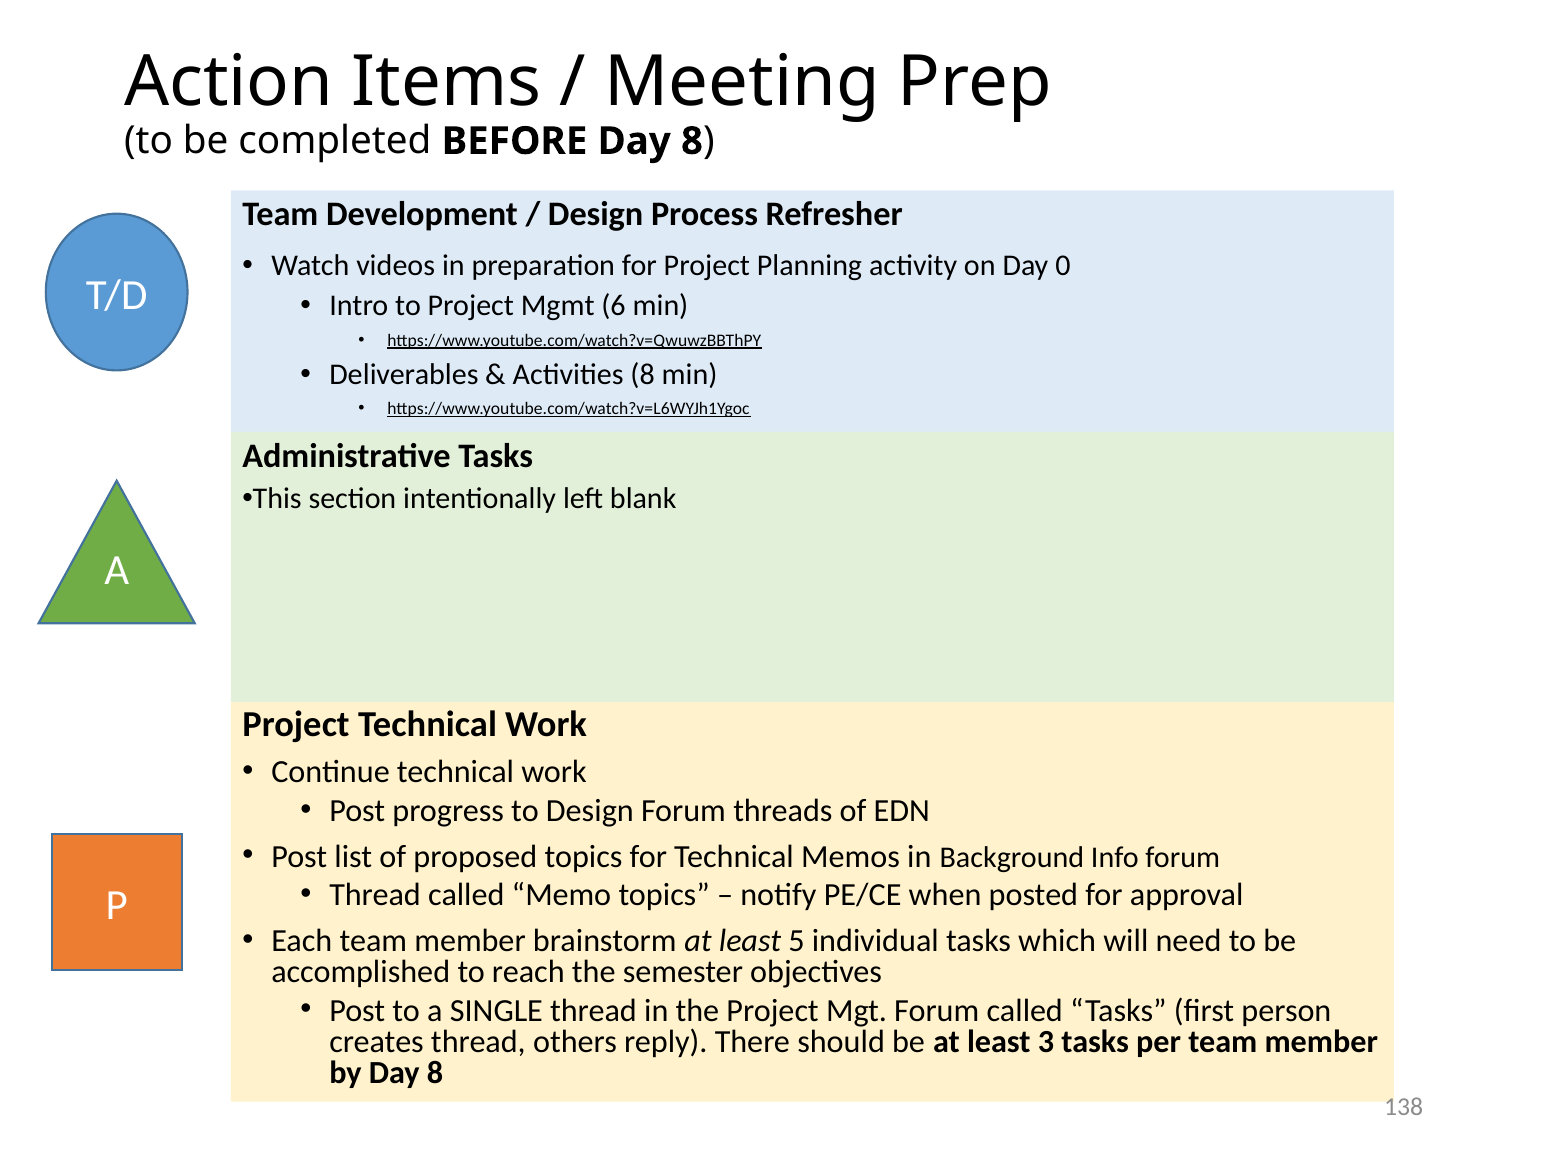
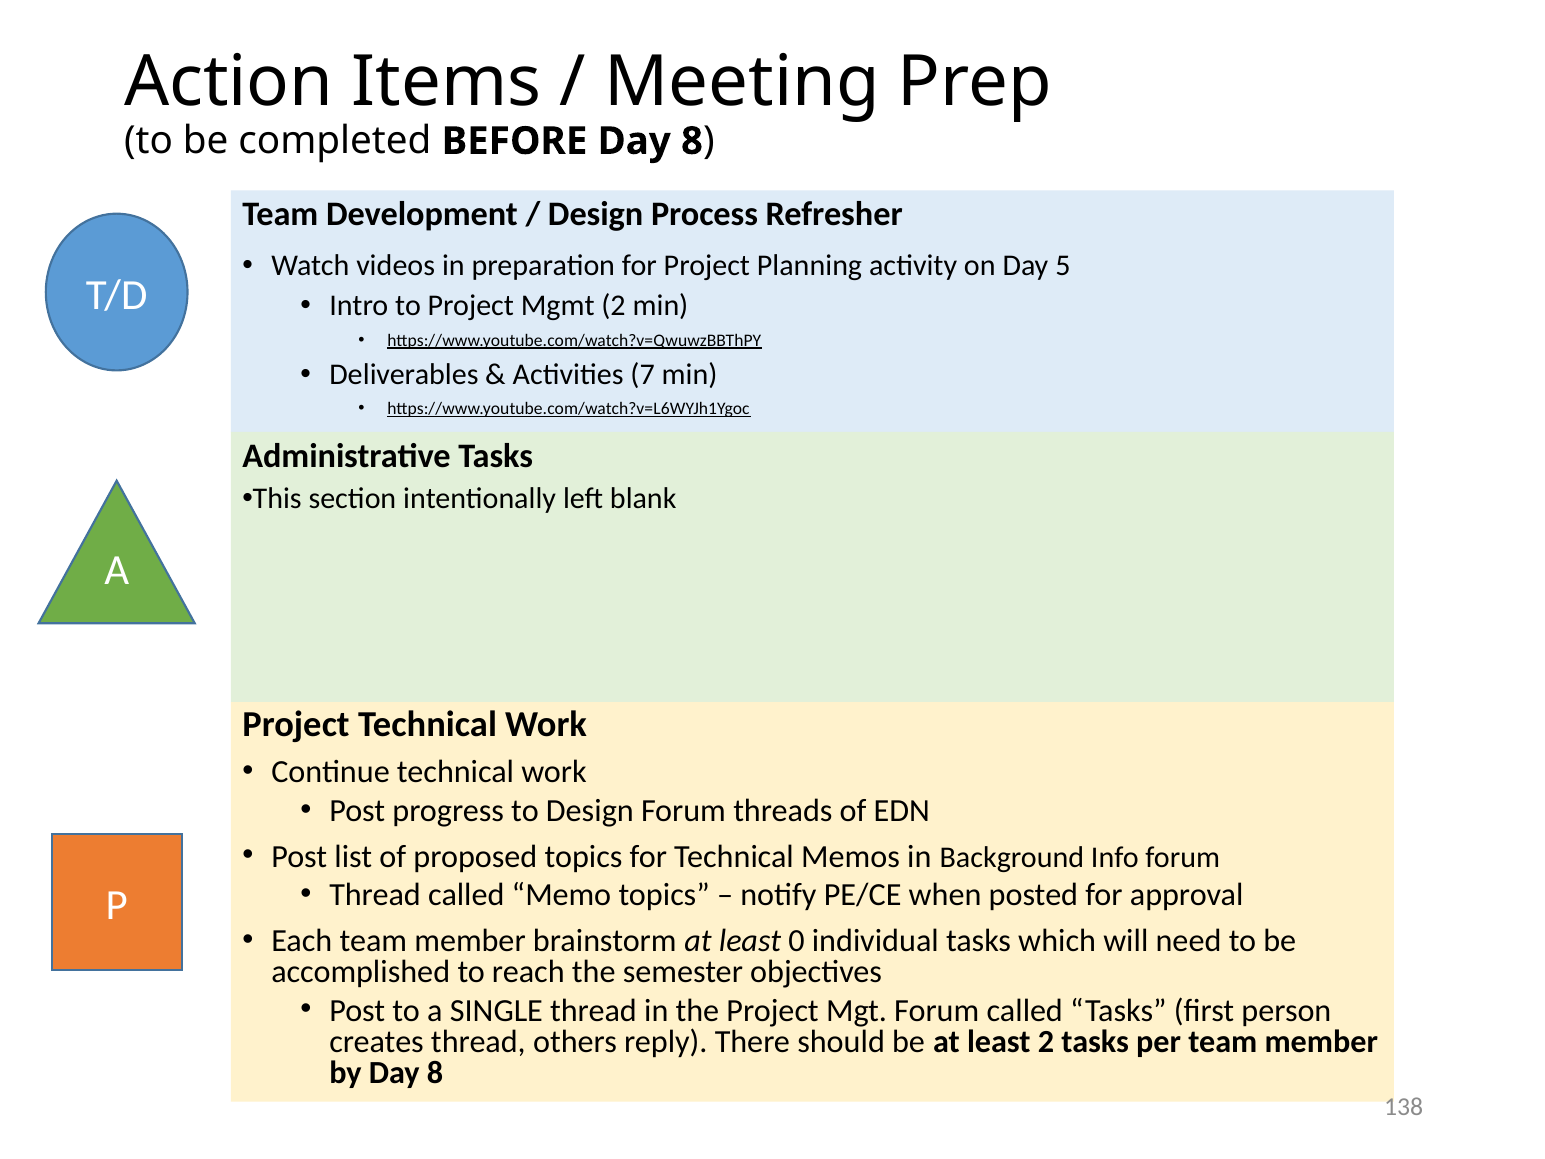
0: 0 -> 5 (1063, 265)
Mgmt 6: 6 -> 2 (613, 306)
Activities 8: 8 -> 7 (643, 374)
5: 5 -> 0 (797, 940)
least 3: 3 -> 2 (1046, 1041)
